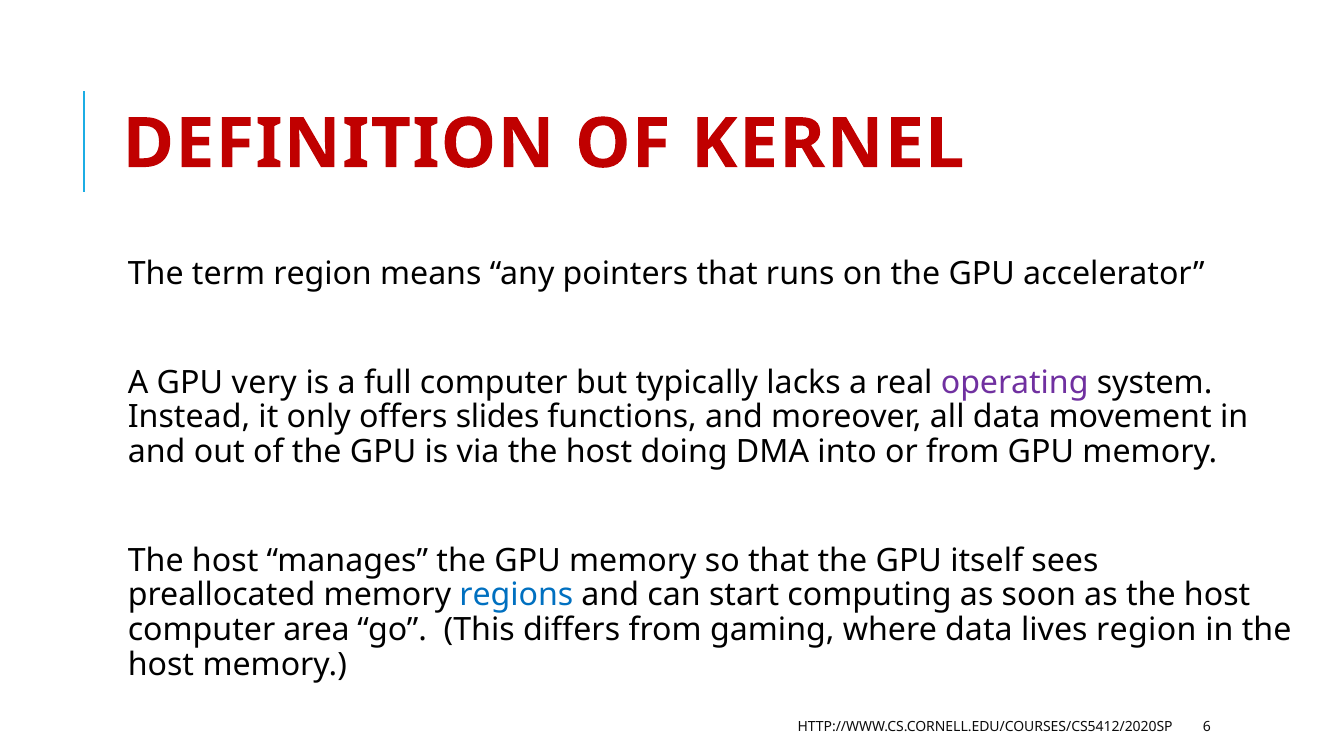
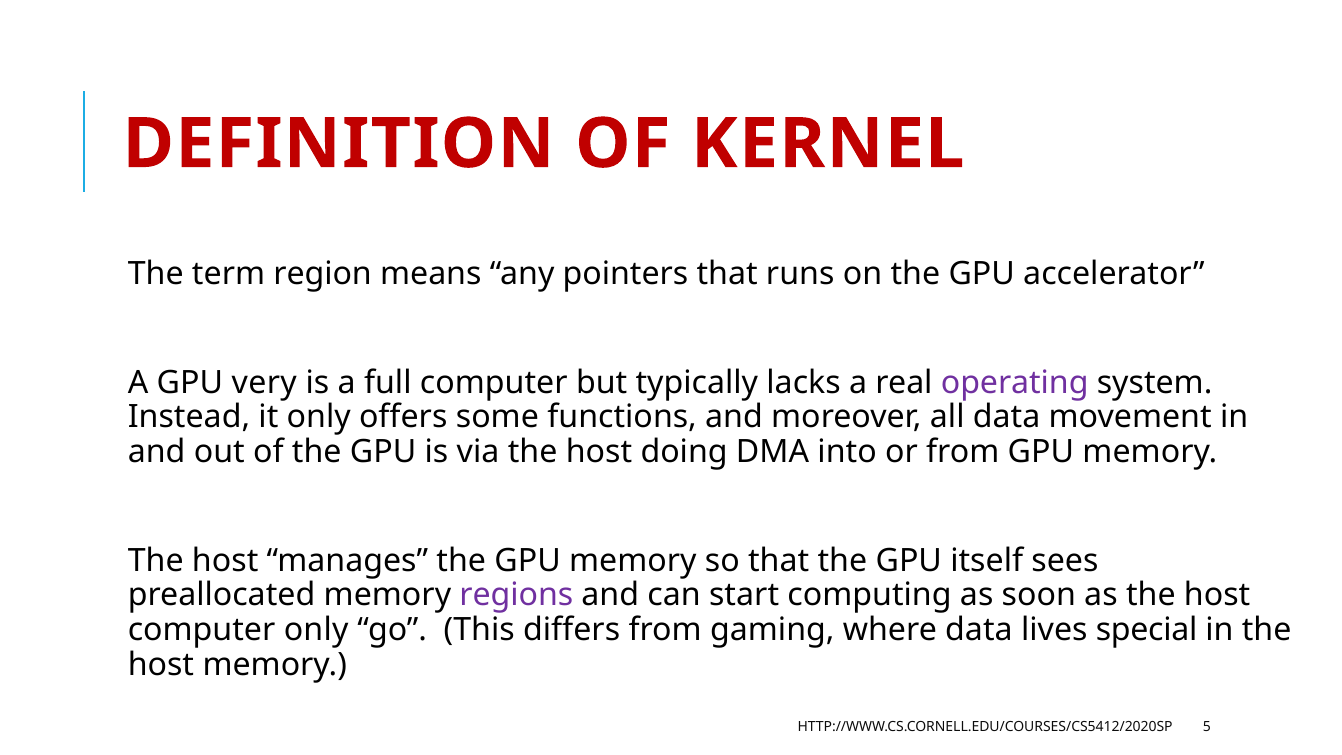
slides: slides -> some (497, 417)
regions colour: blue -> purple (516, 595)
computer area: area -> only (316, 630)
lives region: region -> special (1147, 630)
6: 6 -> 5 (1207, 727)
